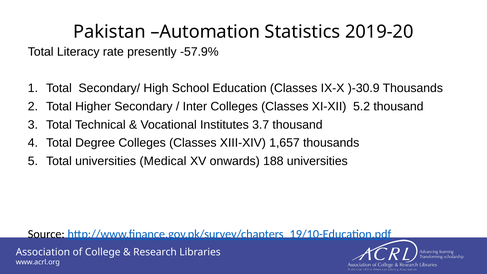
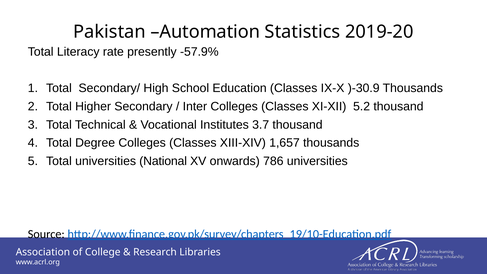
Medical: Medical -> National (163, 161)
188: 188 -> 786 (273, 161)
